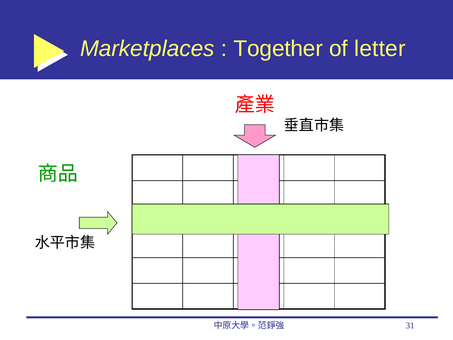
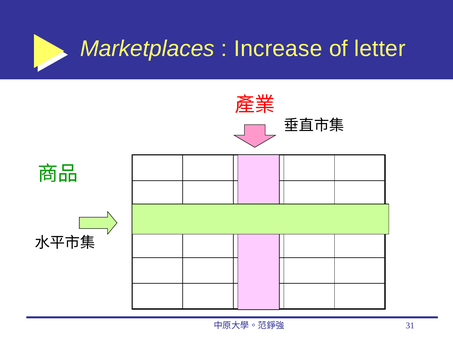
Together: Together -> Increase (278, 49)
